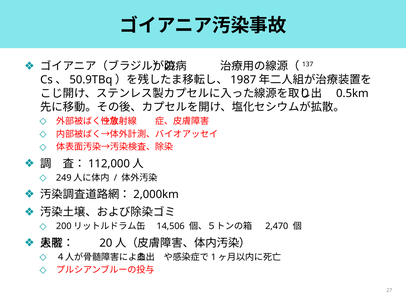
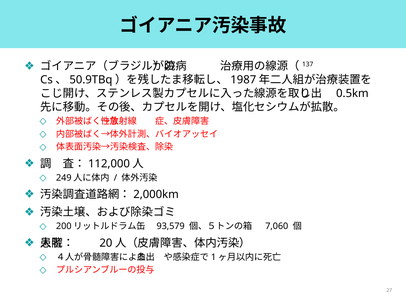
14,506: 14,506 -> 93,579 (171, 226)
2,470: 2,470 -> 7,060 (277, 226)
